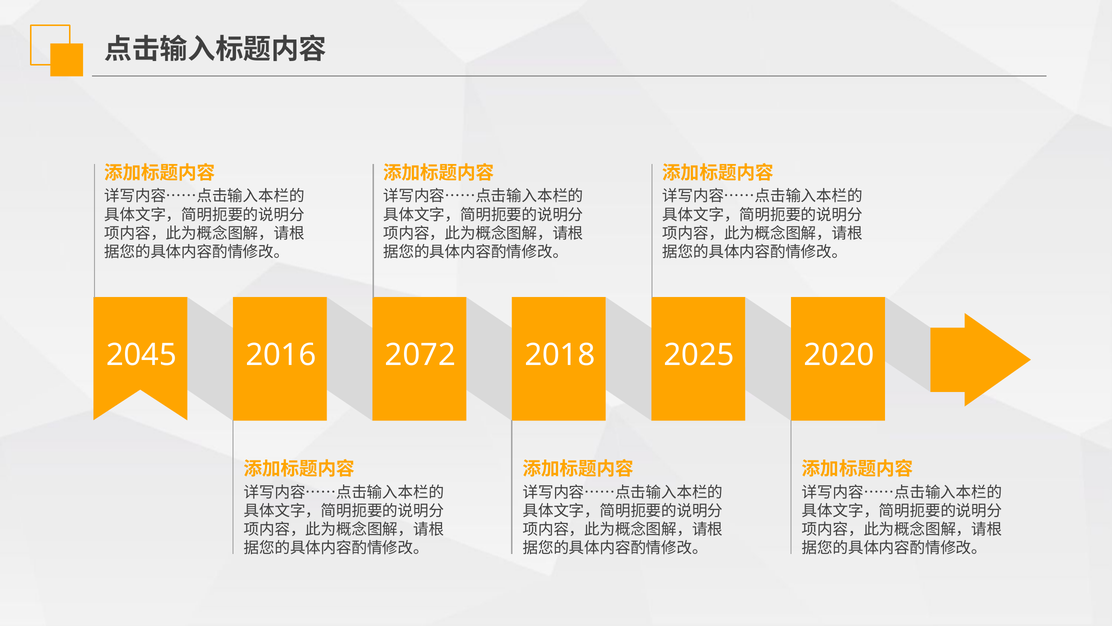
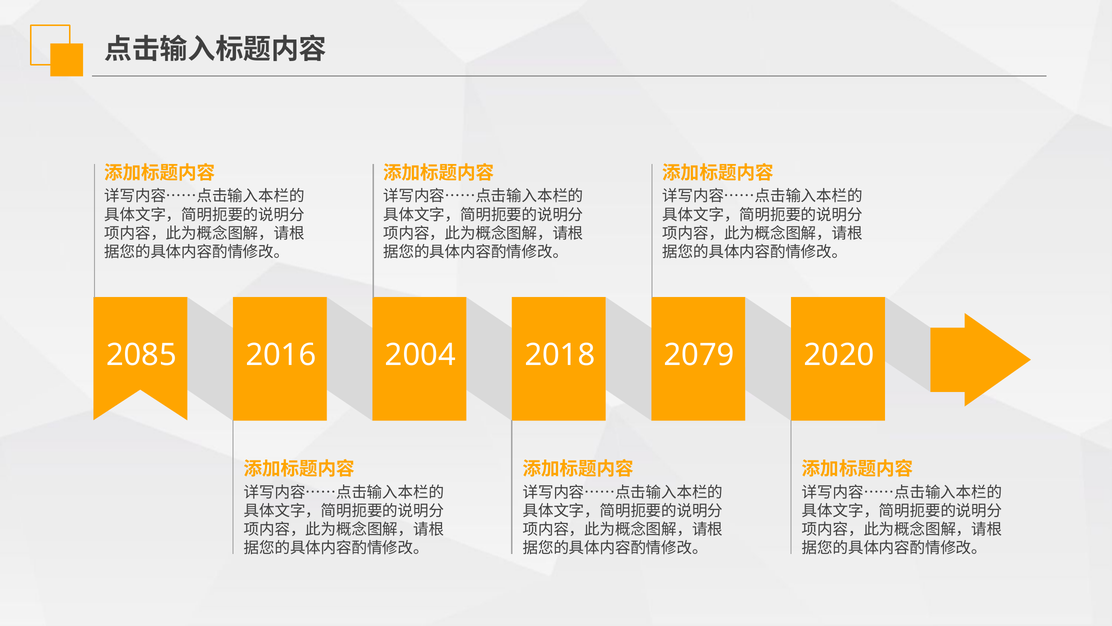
2045: 2045 -> 2085 (141, 355)
2072: 2072 -> 2004 (420, 355)
2025: 2025 -> 2079 (699, 355)
